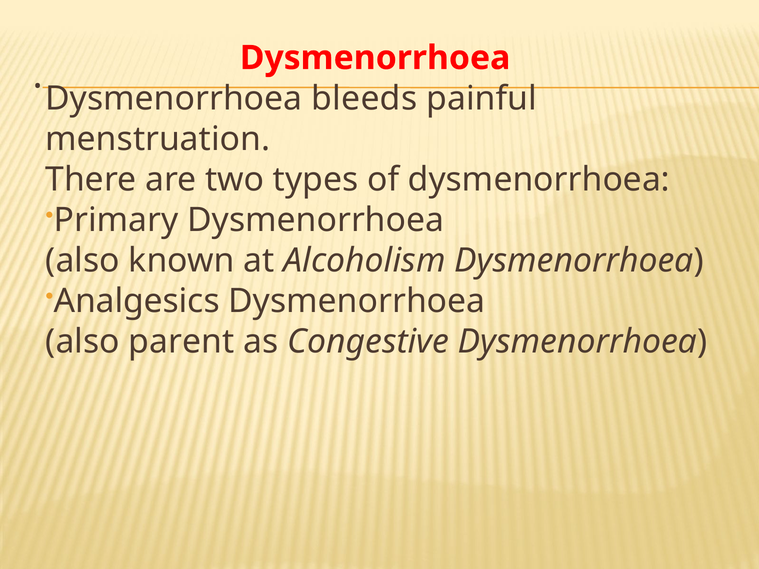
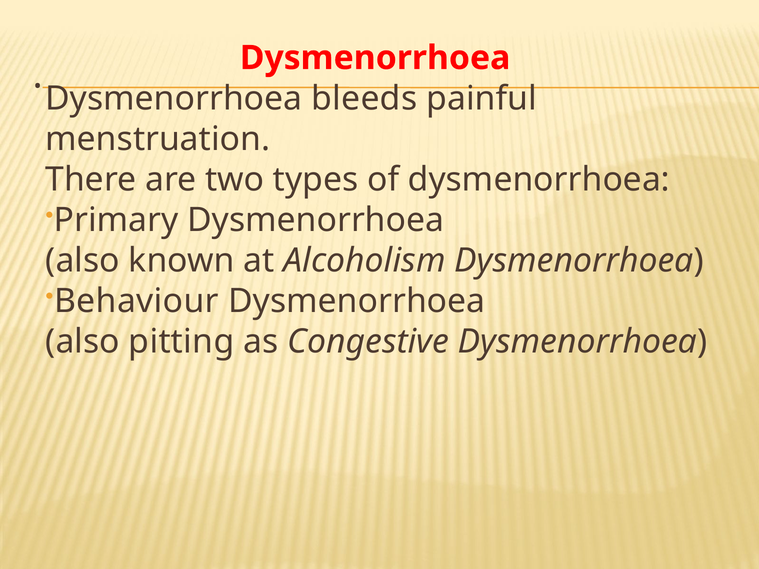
Analgesics: Analgesics -> Behaviour (136, 301)
parent: parent -> pitting (181, 342)
